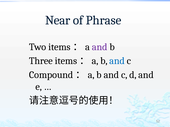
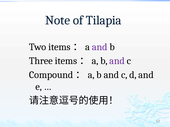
Near: Near -> Note (58, 20)
Phrase: Phrase -> Tilapia (104, 20)
and colour: blue -> purple (117, 61)
